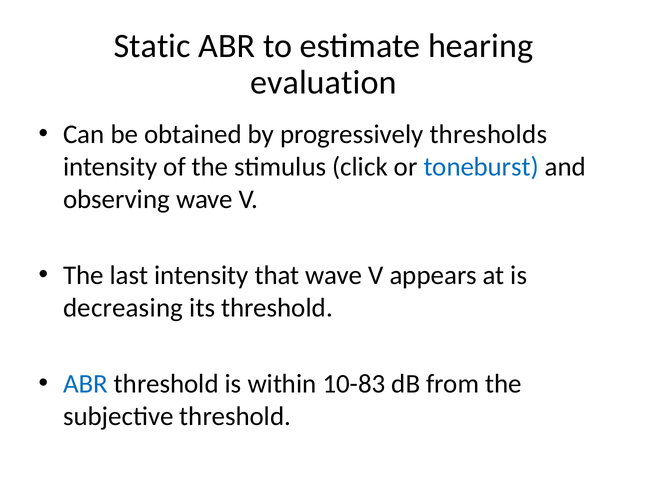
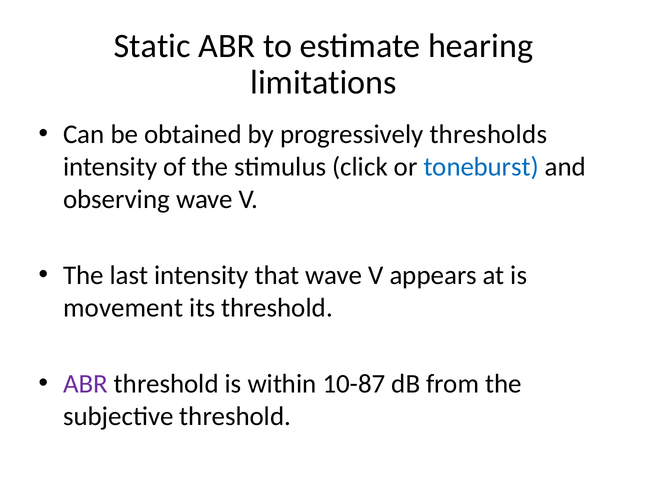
evaluation: evaluation -> limitations (323, 83)
decreasing: decreasing -> movement (123, 308)
ABR colour: blue -> purple (85, 384)
10-83: 10-83 -> 10-87 (354, 384)
